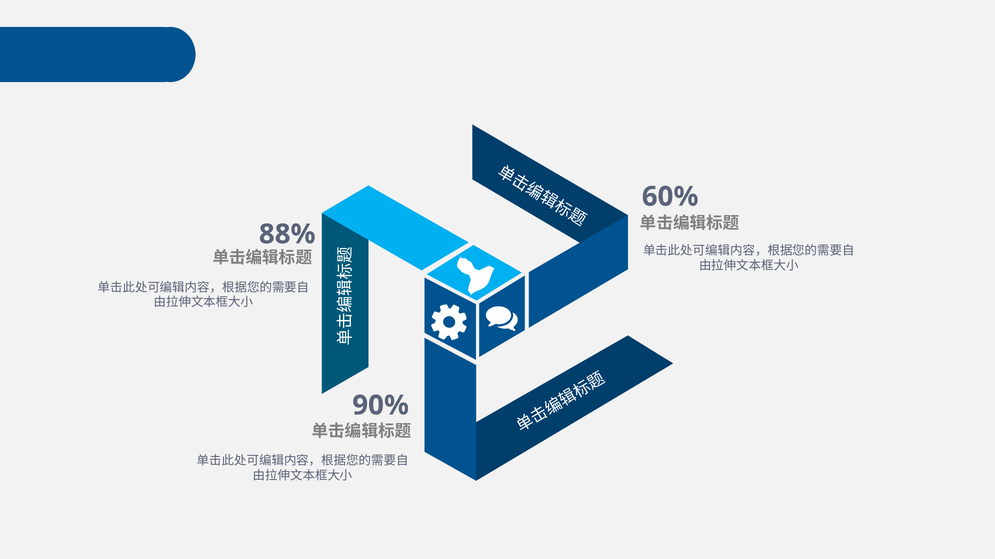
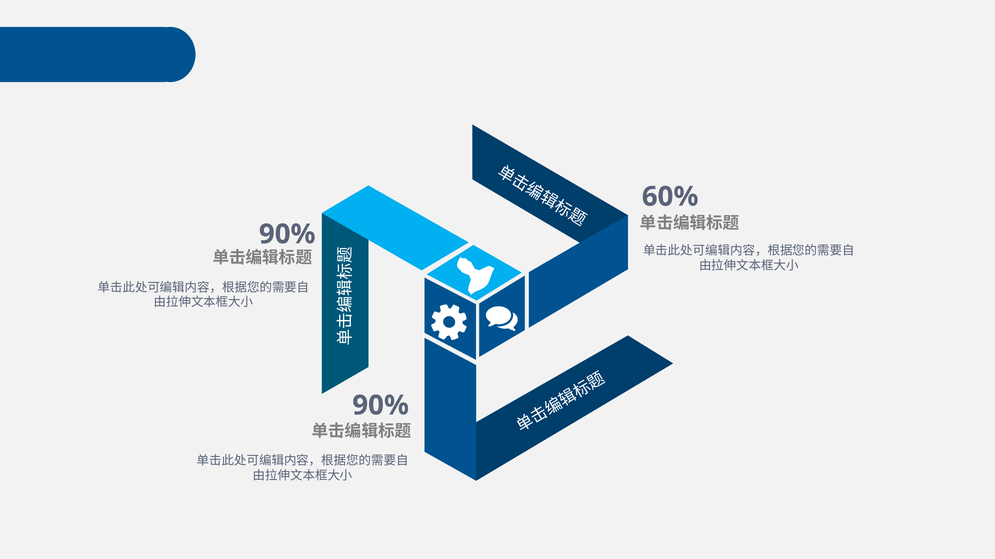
88%: 88% -> 90% (287, 234)
